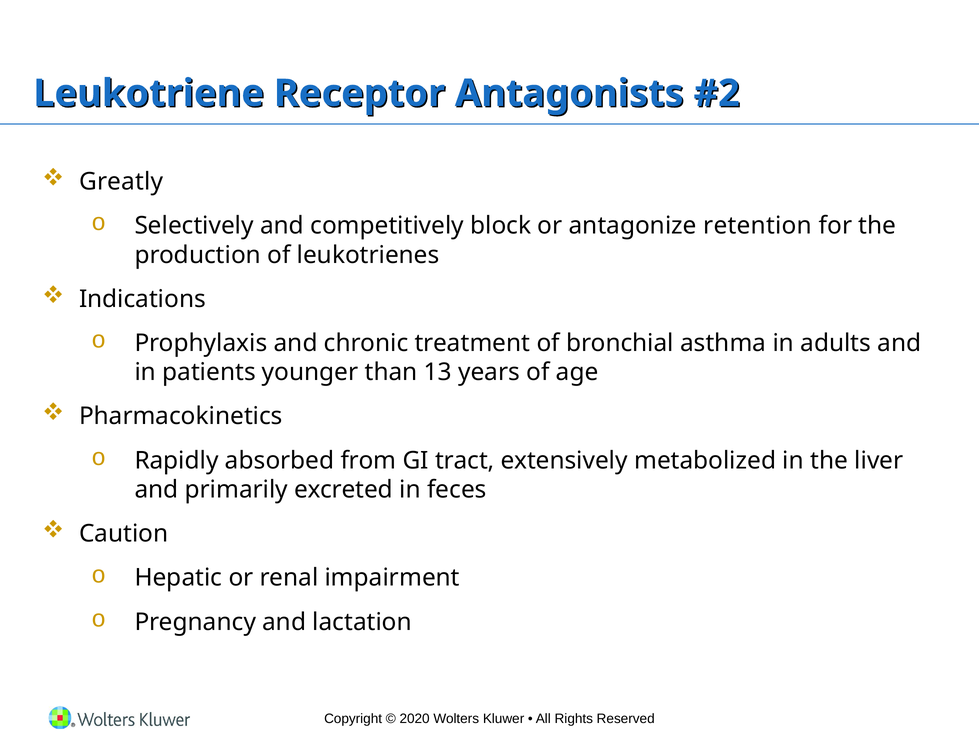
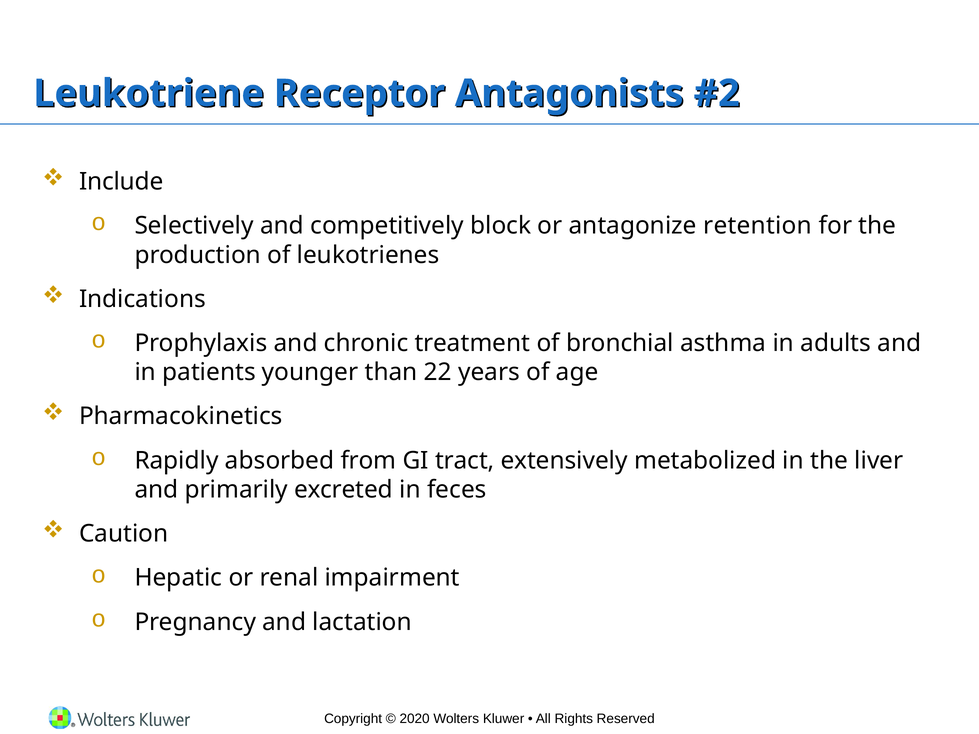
Greatly: Greatly -> Include (121, 182)
13: 13 -> 22 (438, 372)
